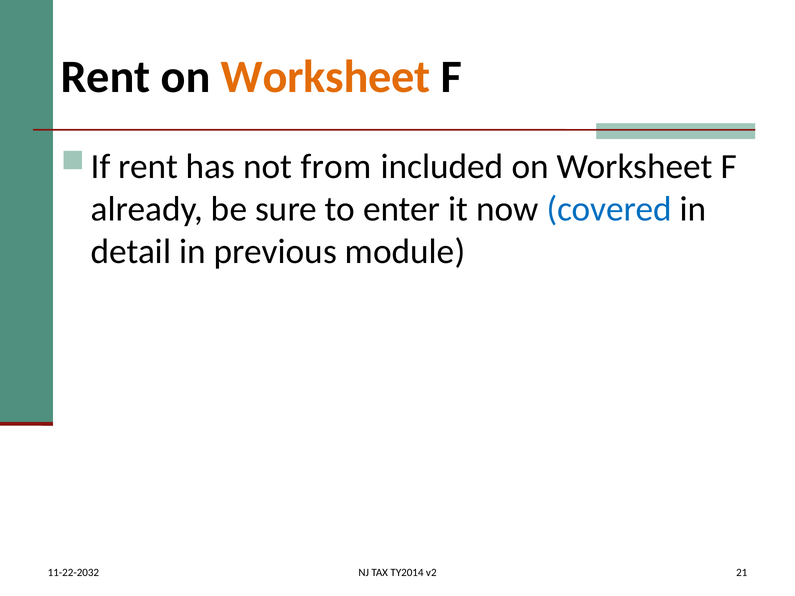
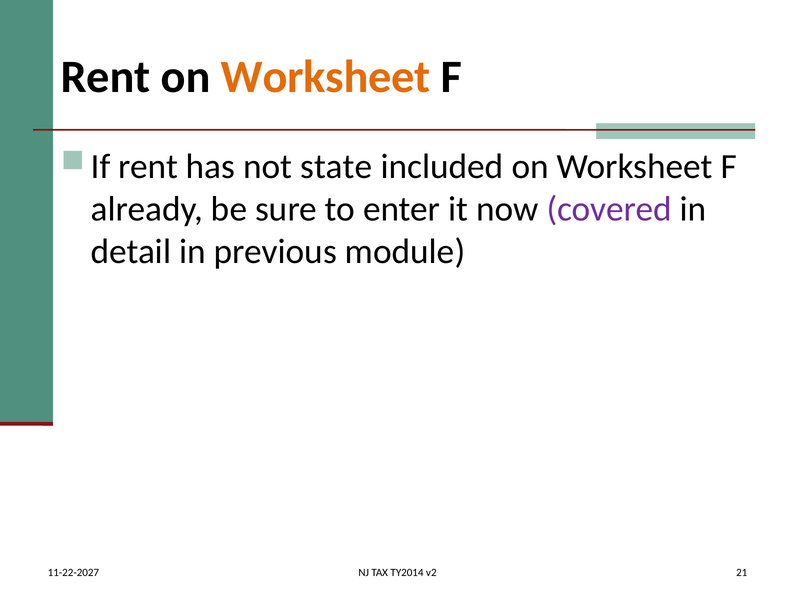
from: from -> state (336, 167)
covered colour: blue -> purple (609, 209)
11-22-2032: 11-22-2032 -> 11-22-2027 (73, 573)
